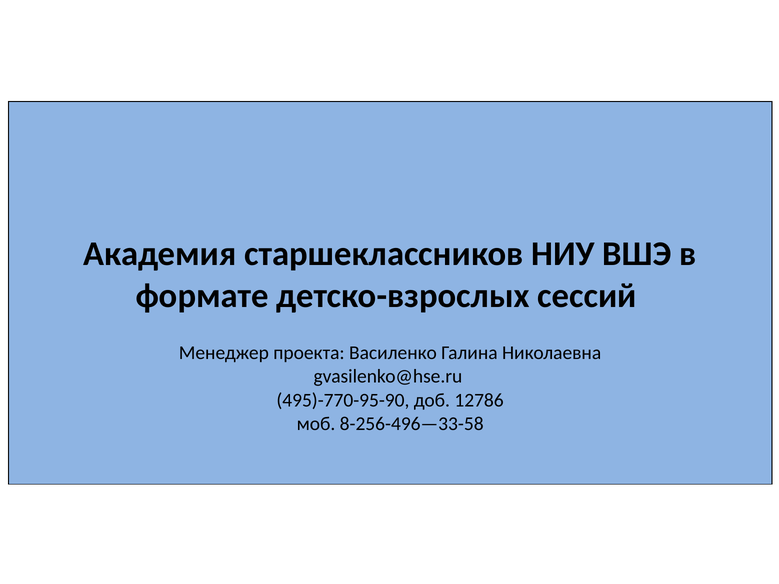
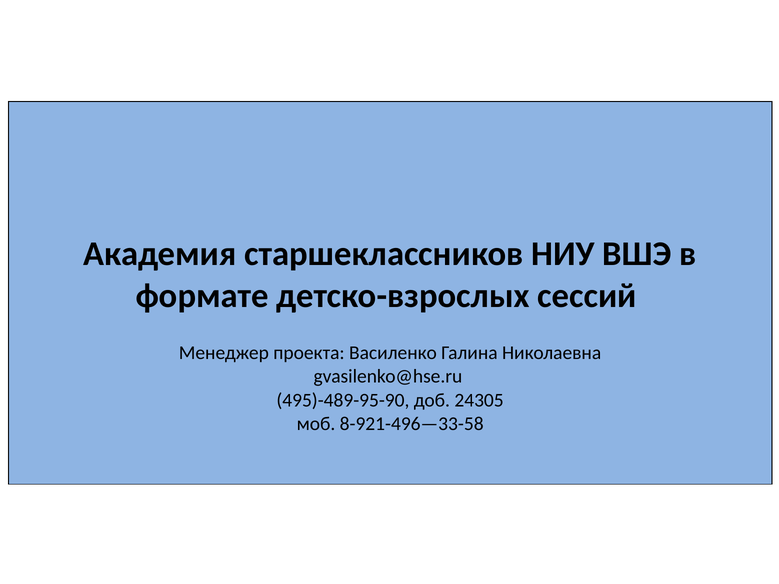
495)-770-95-90: 495)-770-95-90 -> 495)-489-95-90 (343, 400)
12786: 12786 -> 24305 (479, 400)
8-256-496—33-58: 8-256-496—33-58 -> 8-921-496—33-58 (412, 424)
